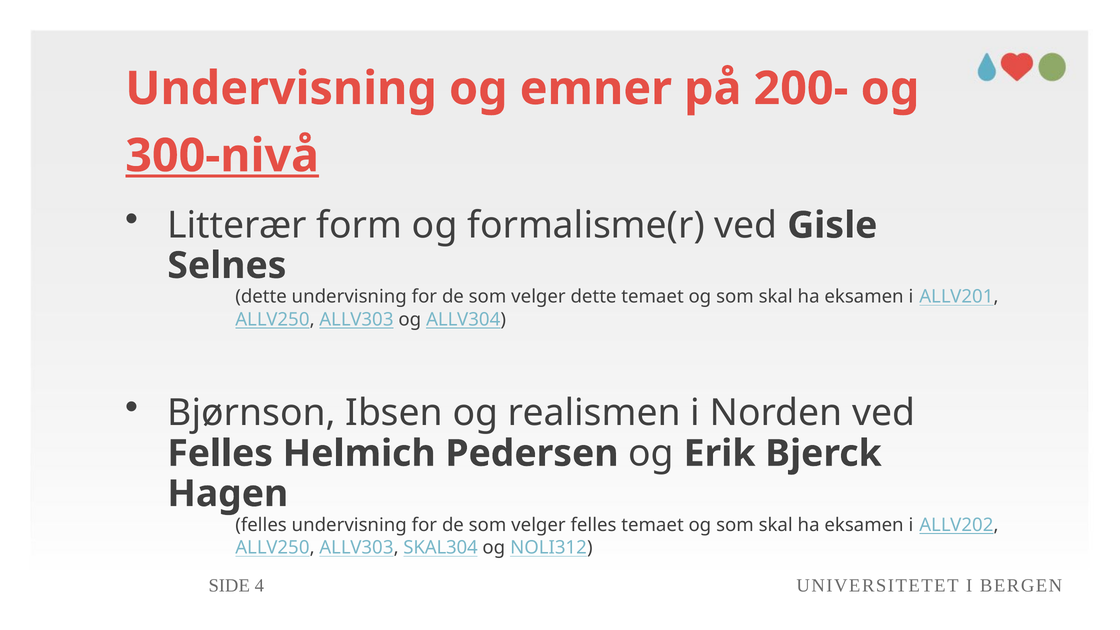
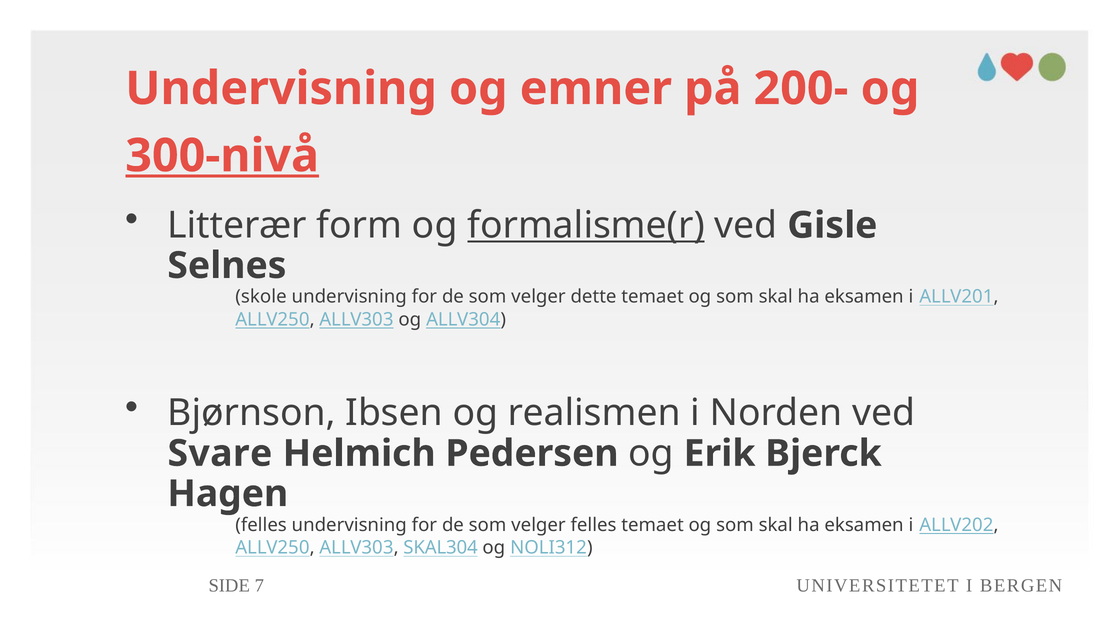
formalisme(r underline: none -> present (586, 225)
dette: dette -> skole (261, 297)
Felles: Felles -> Svare (220, 453)
4: 4 -> 7 (259, 586)
